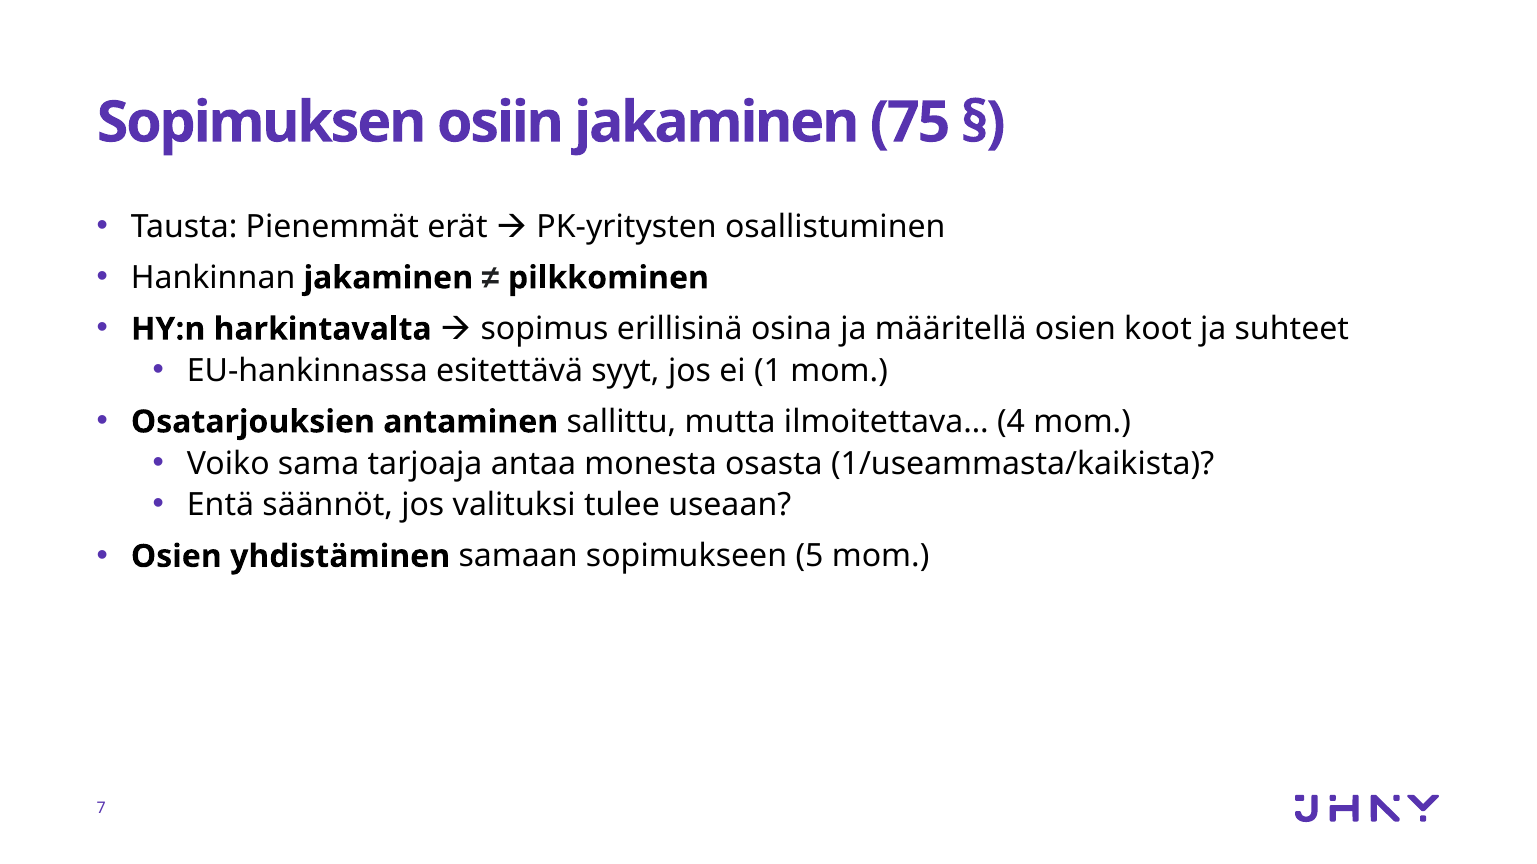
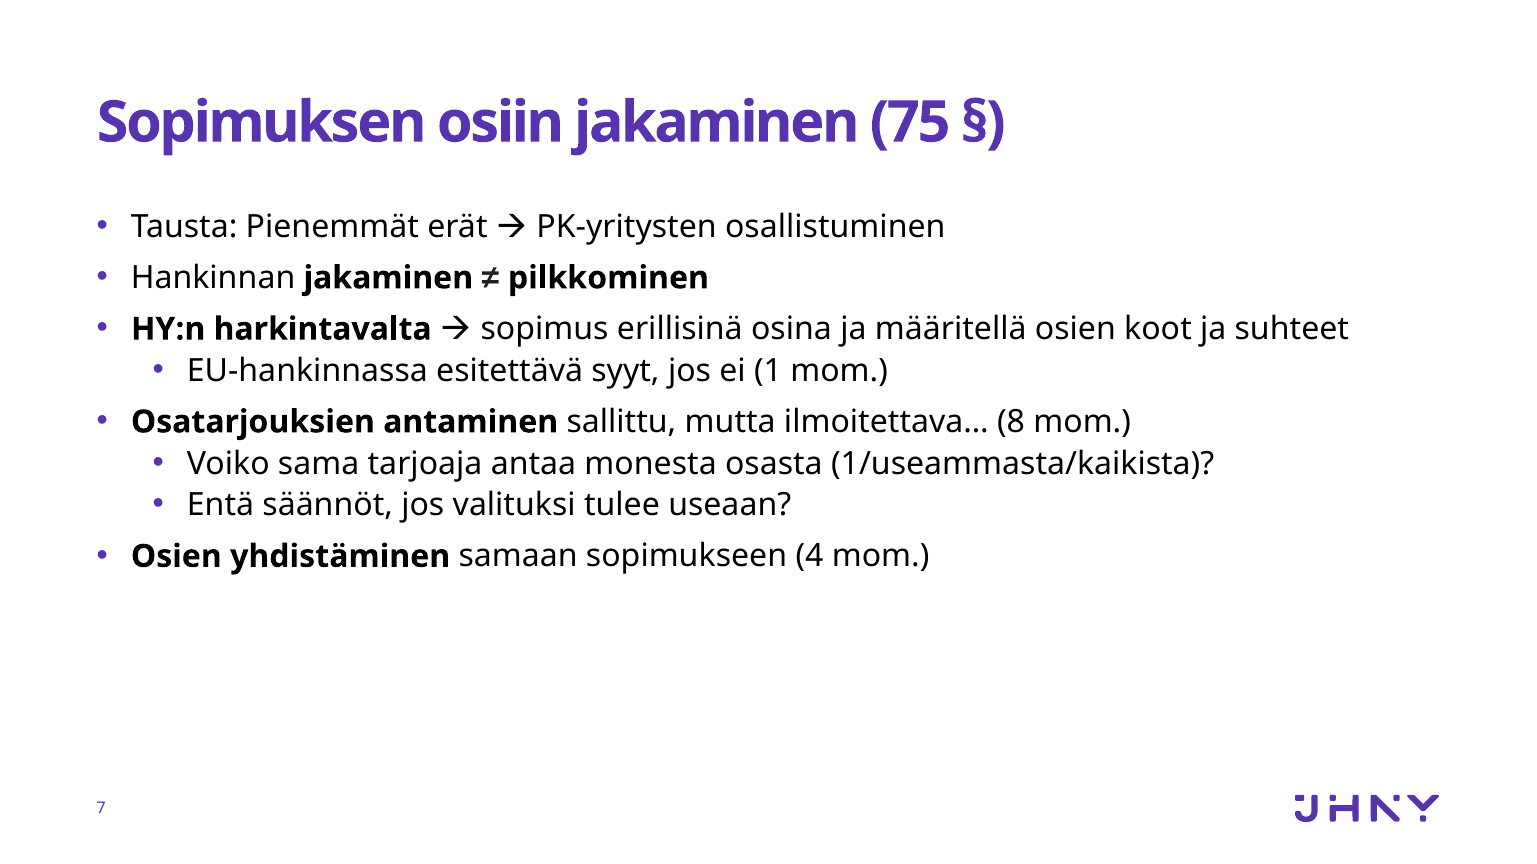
4: 4 -> 8 (1011, 422)
5: 5 -> 4 (809, 557)
